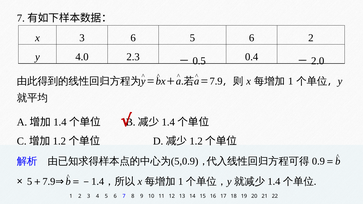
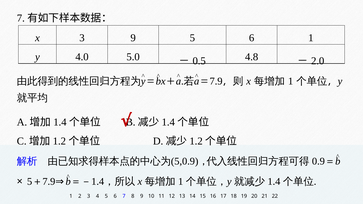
3 6: 6 -> 9 (133, 38)
6 2: 2 -> 1 (311, 38)
2.3: 2.3 -> 5.0 (133, 57)
0.4: 0.4 -> 4.8 (252, 57)
